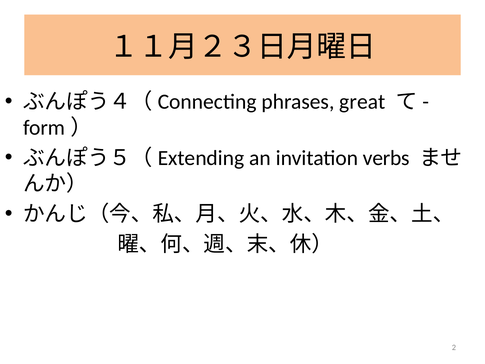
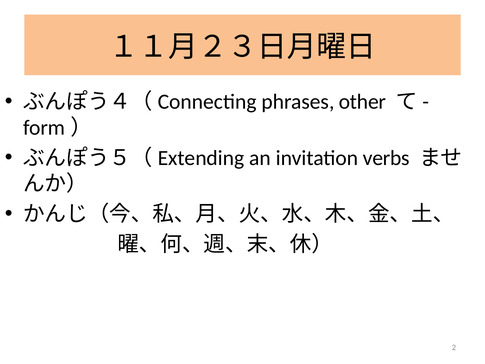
great: great -> other (362, 102)
